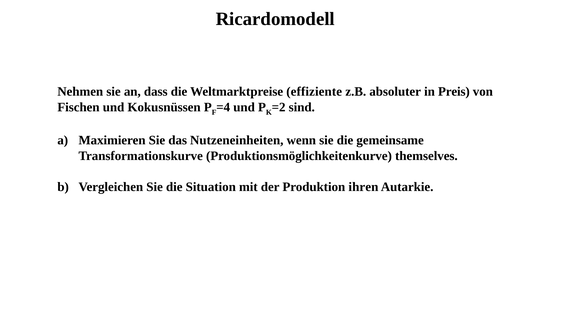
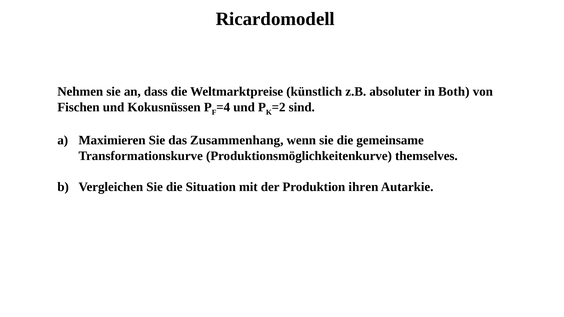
effiziente: effiziente -> künstlich (314, 92)
Preis: Preis -> Both (454, 92)
Nutzeneinheiten: Nutzeneinheiten -> Zusammenhang (237, 140)
